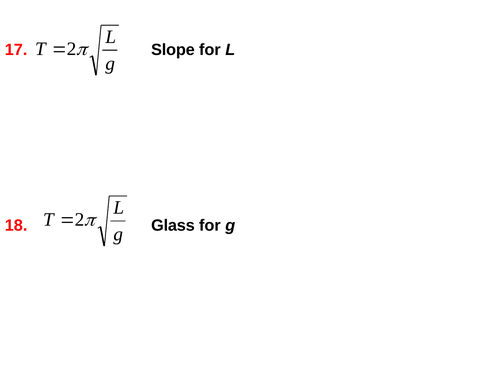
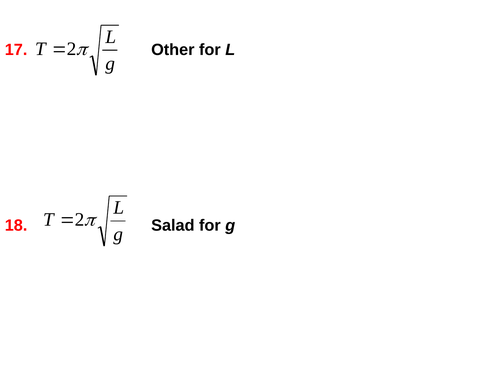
Slope: Slope -> Other (173, 50)
Glass: Glass -> Salad (173, 226)
